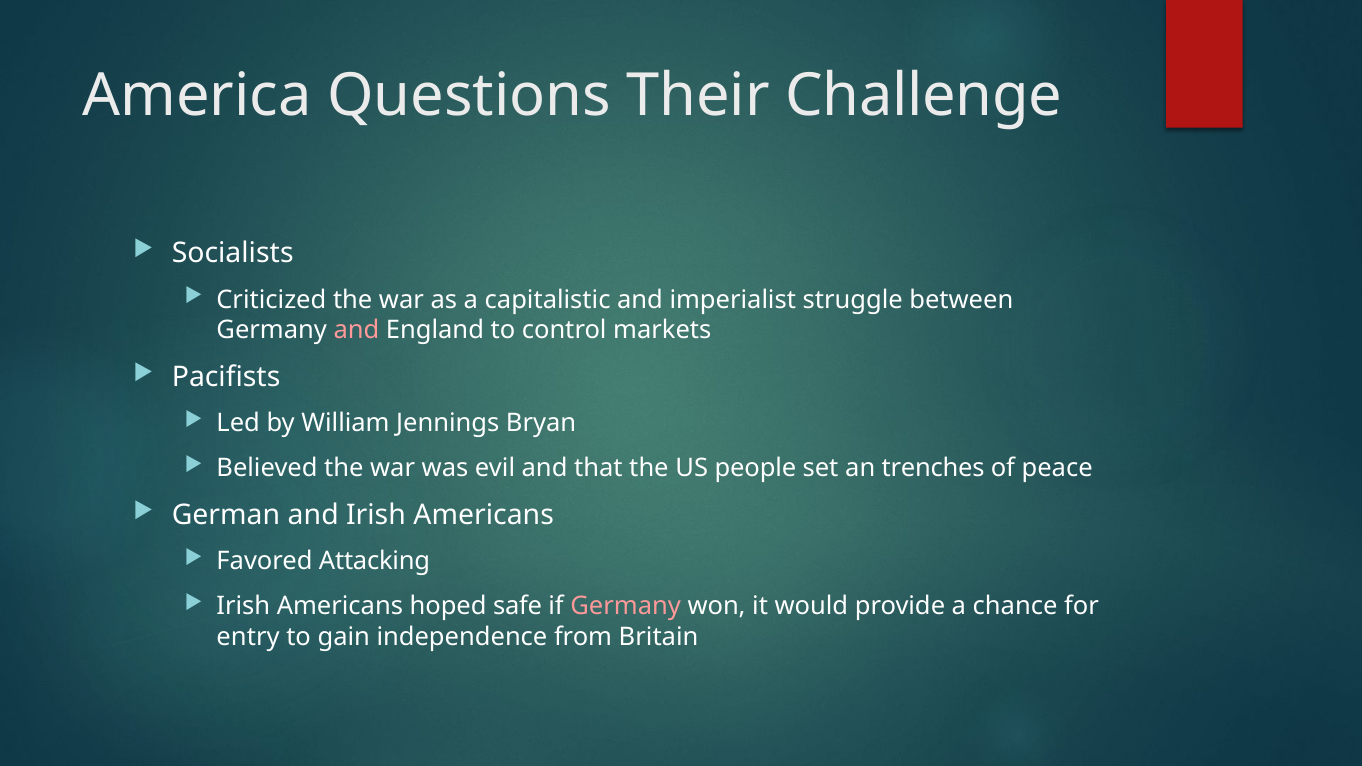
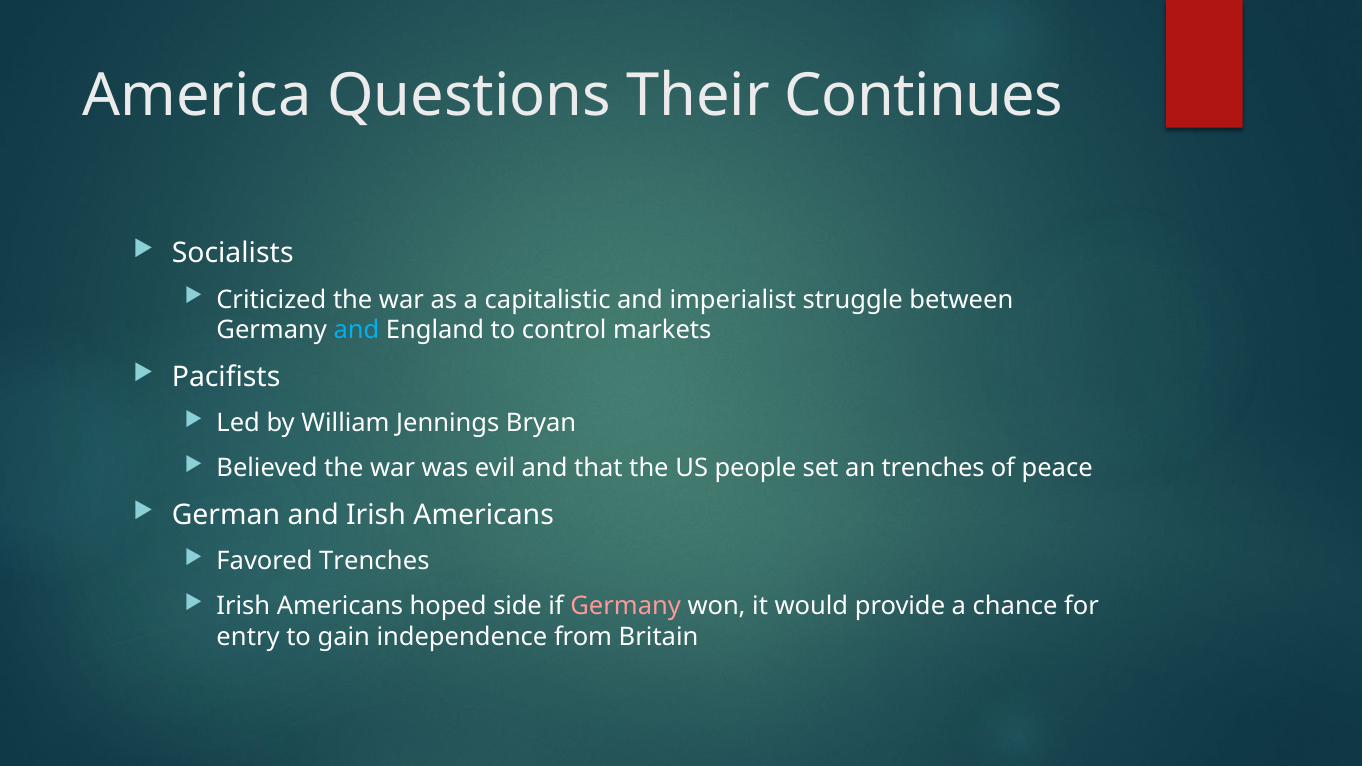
Challenge: Challenge -> Continues (924, 96)
and colour: pink -> light blue (356, 330)
Favored Attacking: Attacking -> Trenches (374, 562)
safe: safe -> side (518, 606)
